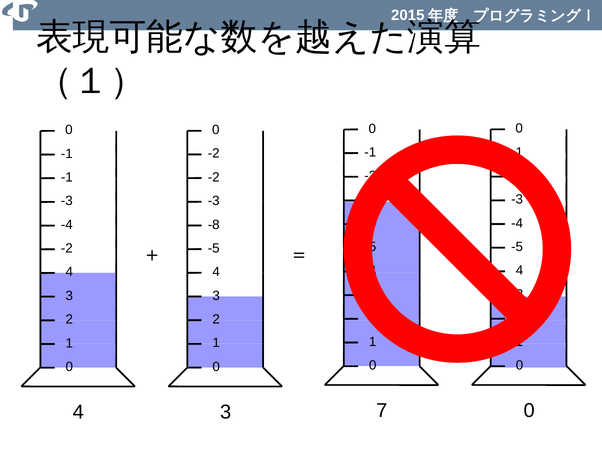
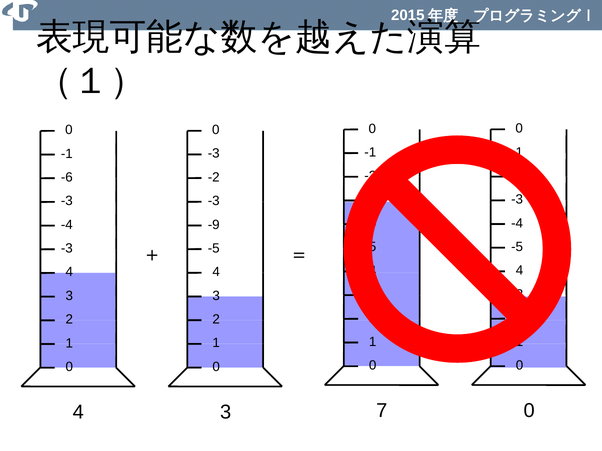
-2: -2 -> -3 (214, 154)
-1: -1 -> -6 (67, 178)
-8: -8 -> -9 (214, 225)
-2: -2 -> -3 (67, 249)
